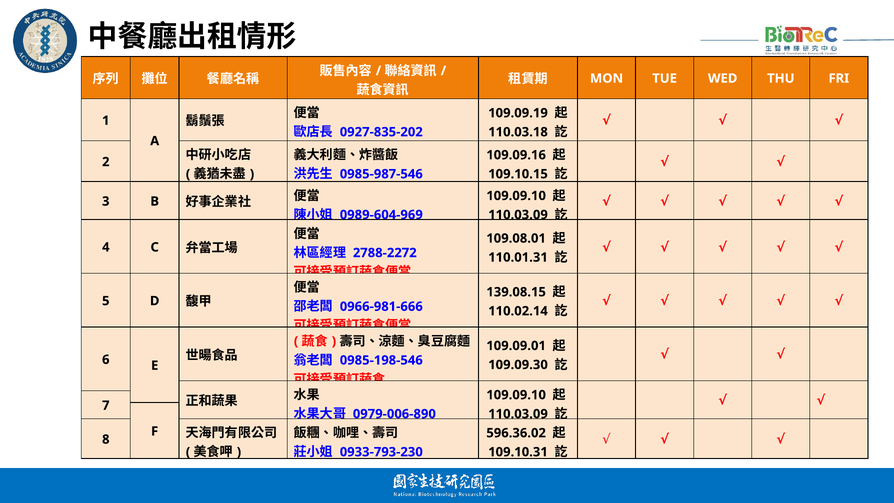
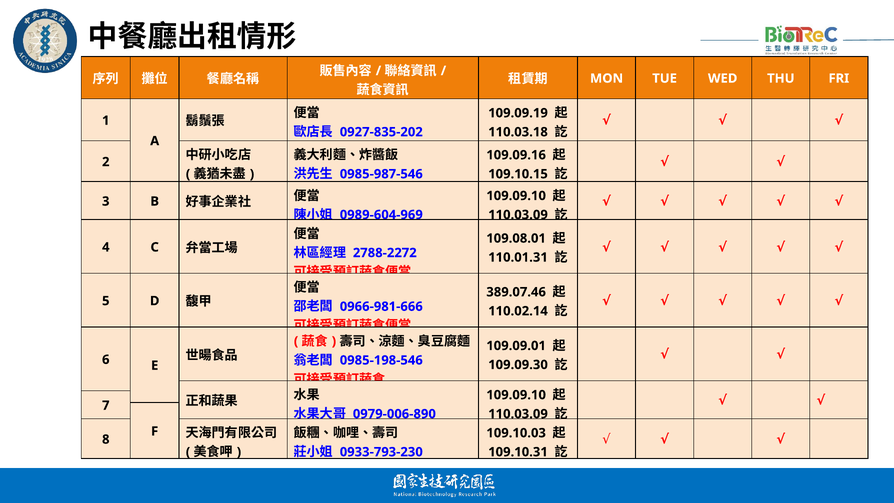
139.08.15: 139.08.15 -> 389.07.46 (516, 292)
596.36.02: 596.36.02 -> 109.10.03 (516, 433)
